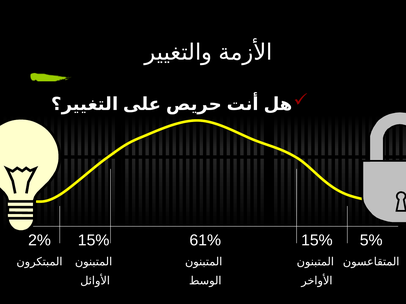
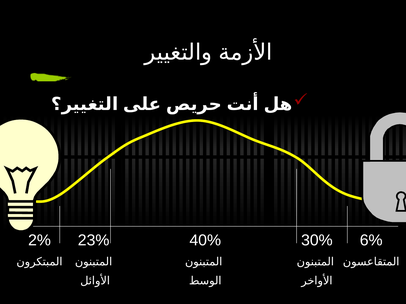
15%: 15% -> 23% (94, 241)
61%: 61% -> 40% (205, 241)
15%: 15% -> 30% (317, 241)
5%: 5% -> 6% (371, 241)
